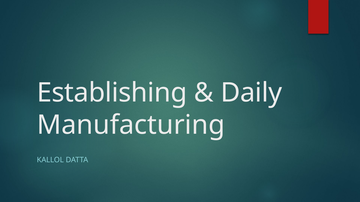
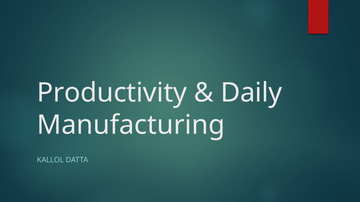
Establishing: Establishing -> Productivity (112, 93)
